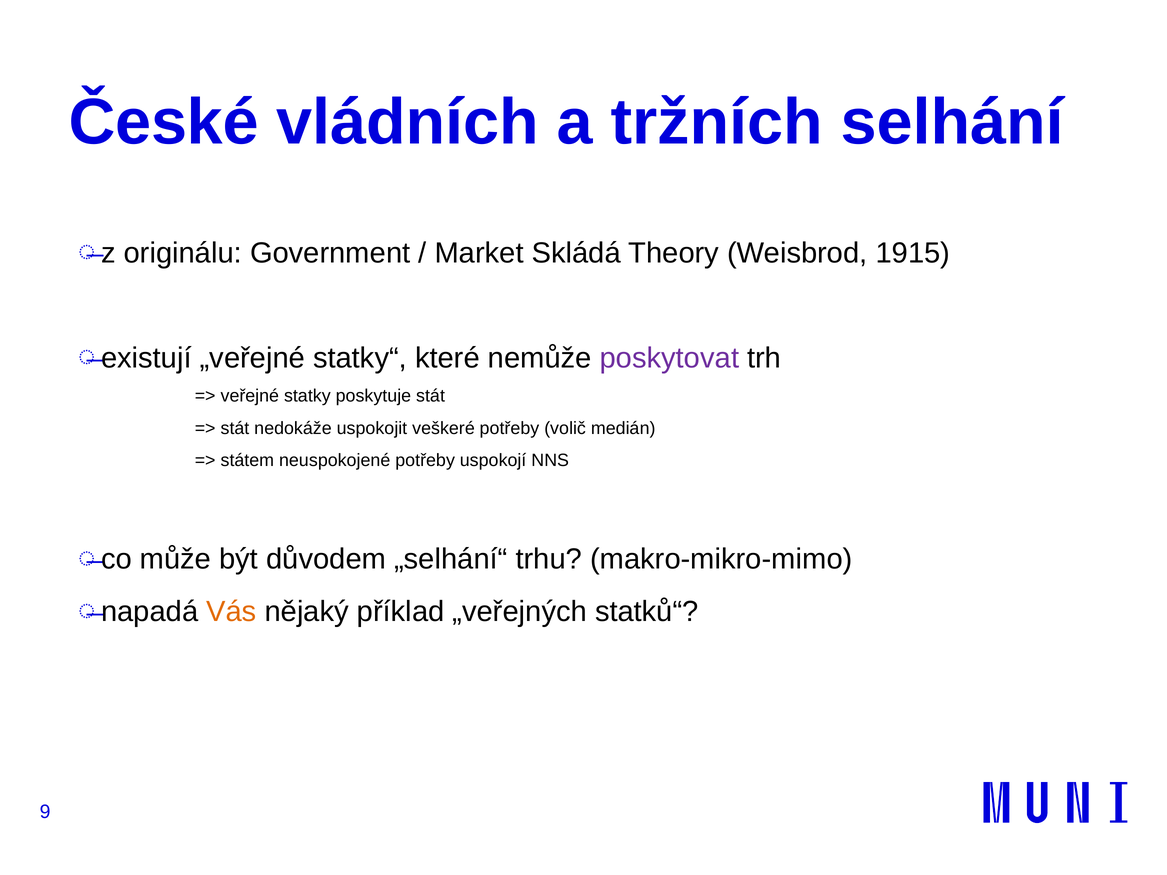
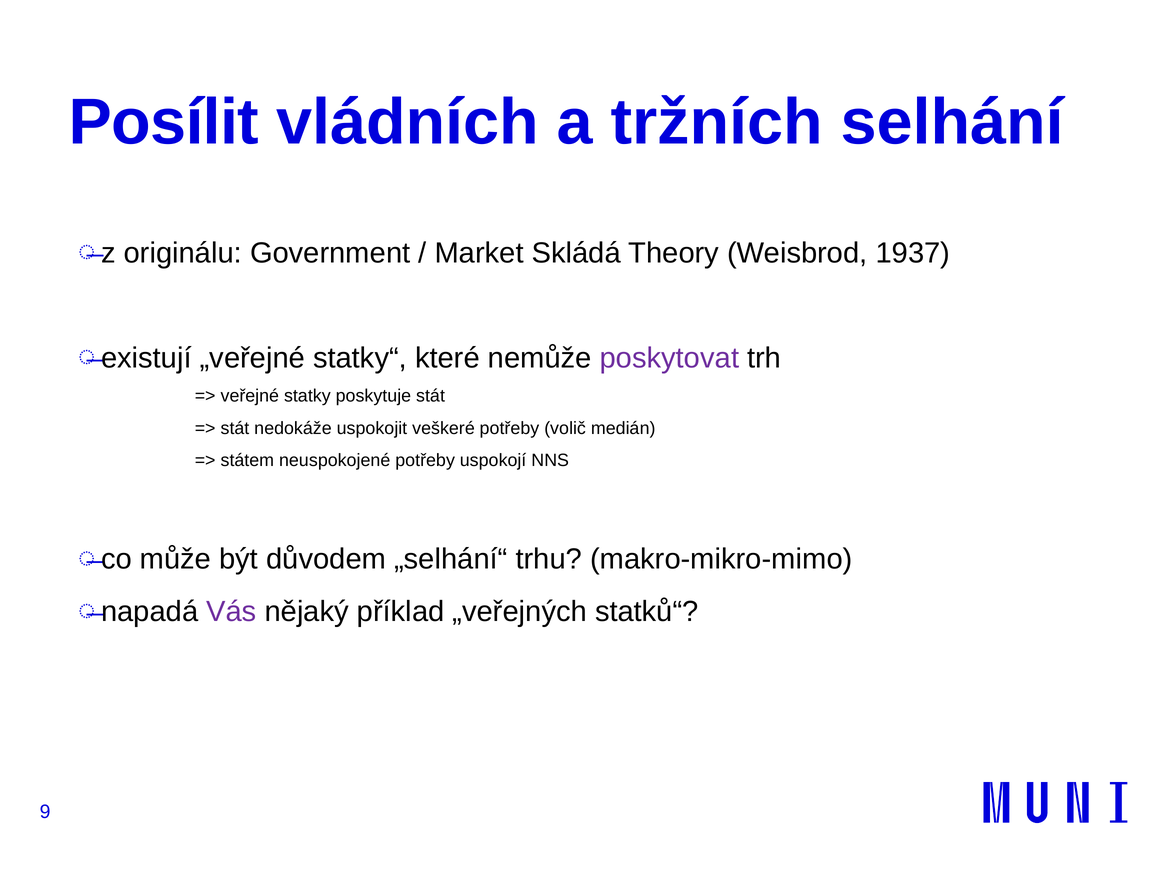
České: České -> Posílit (164, 122)
1915: 1915 -> 1937 (913, 253)
Vás colour: orange -> purple (231, 612)
